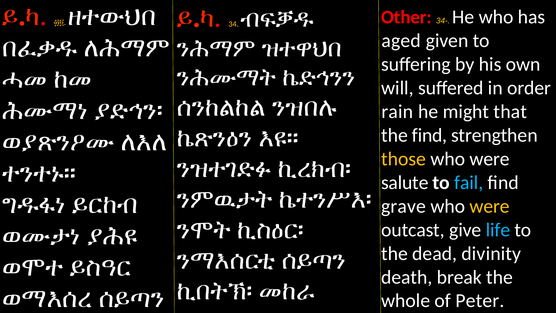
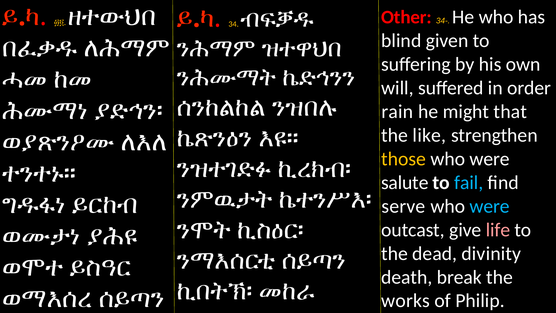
aged: aged -> blind (401, 41)
the find: find -> like (429, 135)
grave: grave -> serve (403, 206)
were colour: yellow -> light blue (490, 206)
life colour: light blue -> pink (498, 230)
whole: whole -> works (406, 301)
Peter: Peter -> Philip (480, 301)
